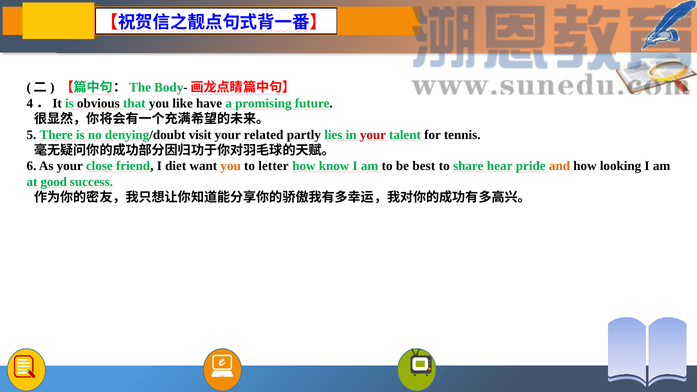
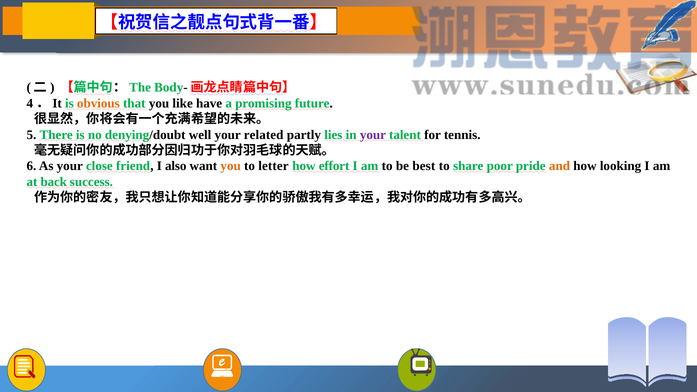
obvious colour: black -> orange (98, 103)
visit: visit -> well (200, 135)
your colour: red -> purple (373, 135)
diet: diet -> also (176, 166)
know: know -> effort (334, 166)
hear: hear -> poor (500, 166)
good: good -> back (54, 182)
